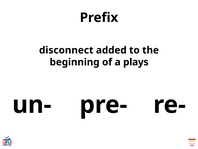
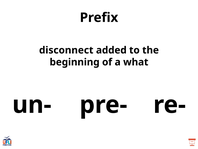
plays: plays -> what (136, 62)
